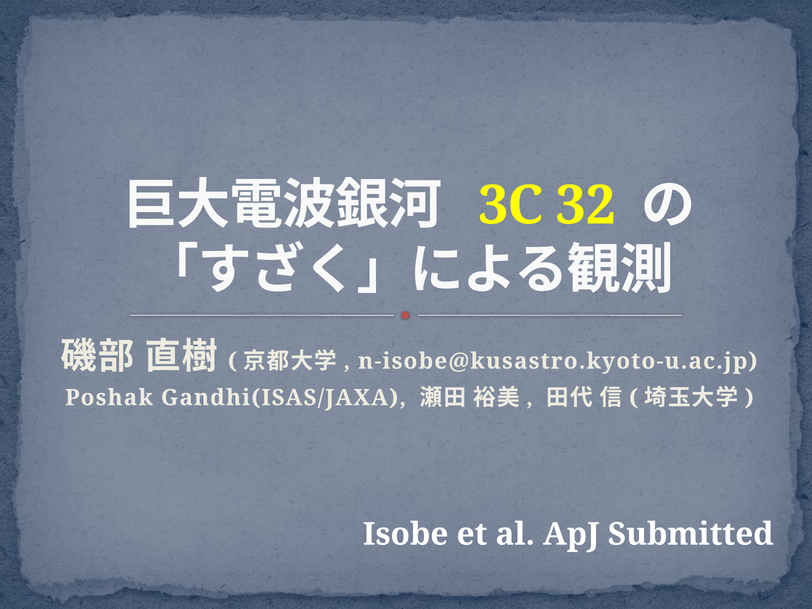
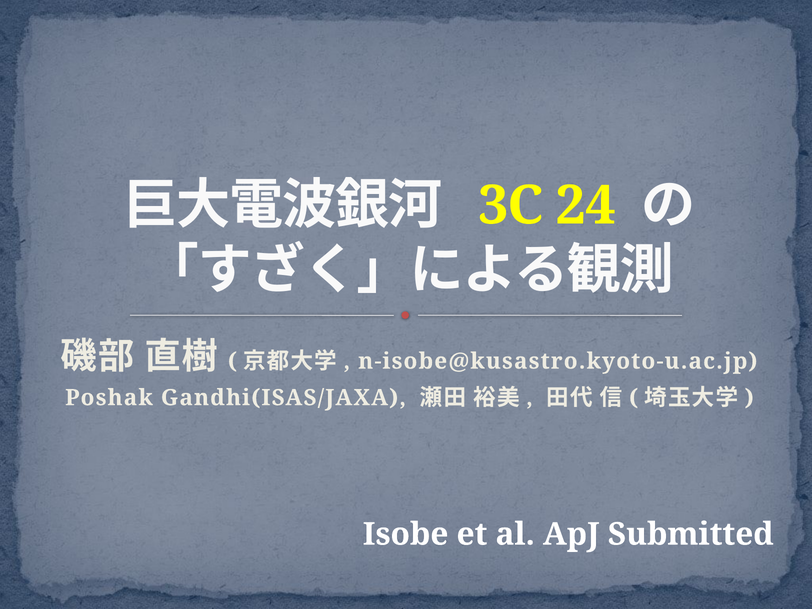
32: 32 -> 24 (586, 206)
